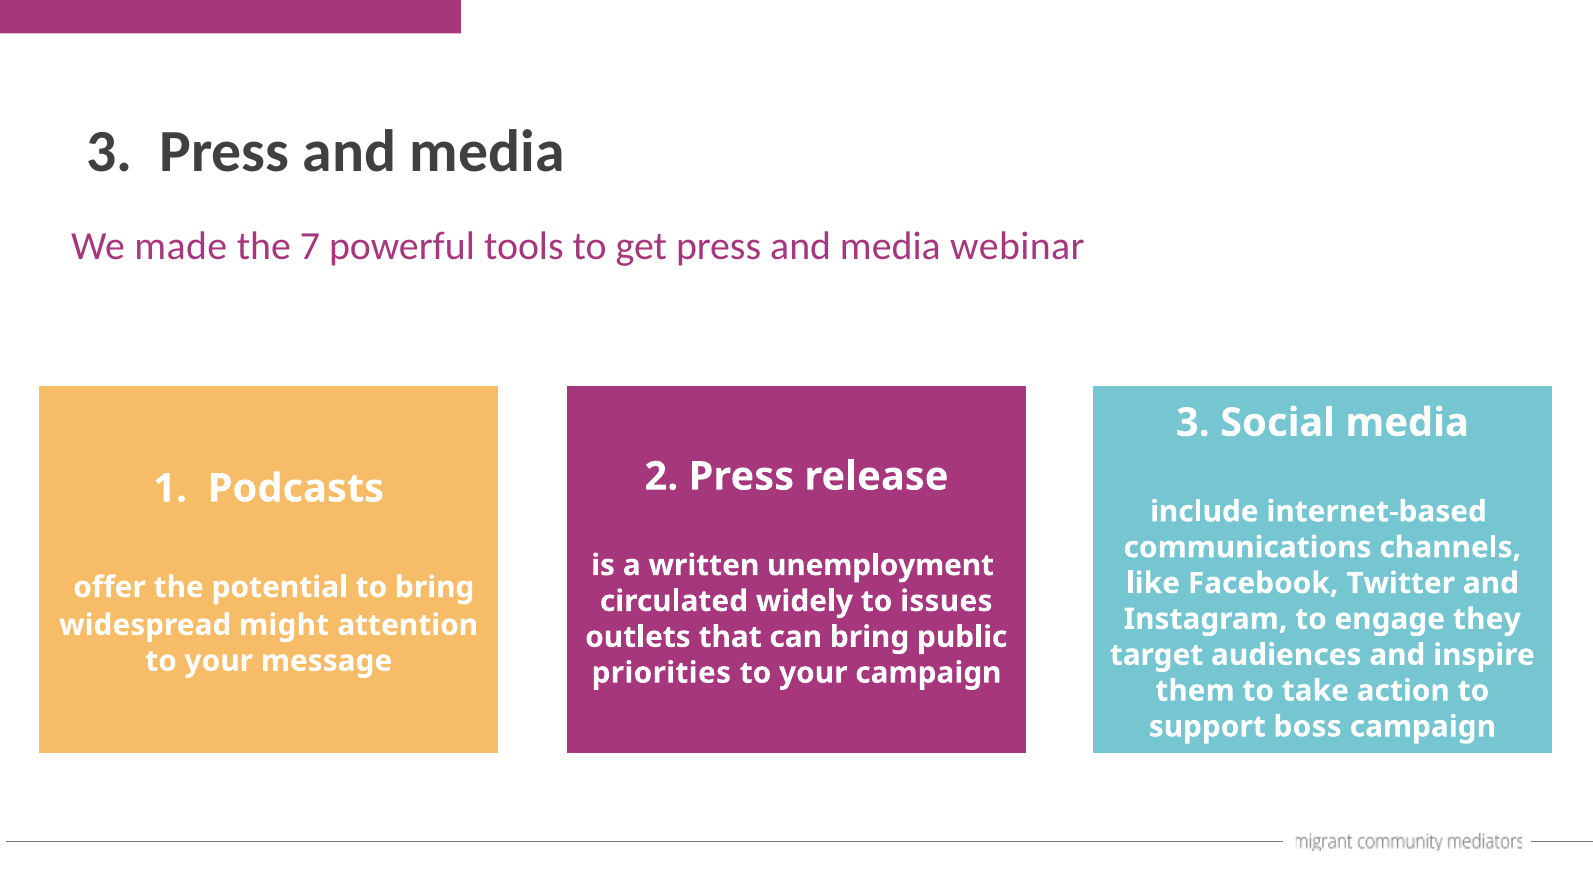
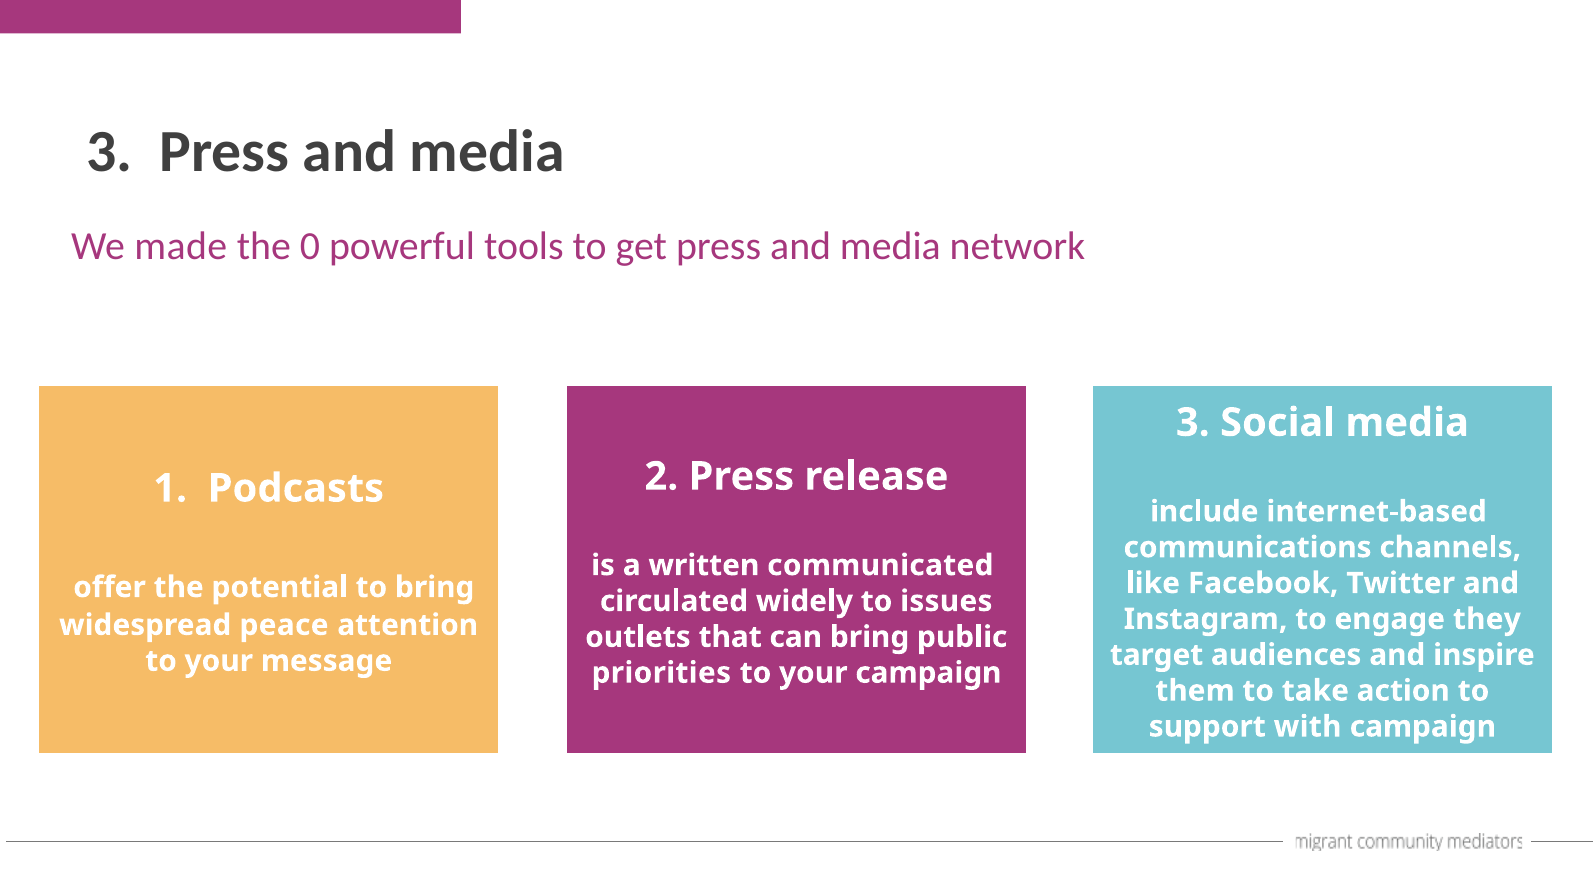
7: 7 -> 0 (310, 247)
webinar: webinar -> network (1017, 247)
unemployment: unemployment -> communicated (880, 565)
might: might -> peace (284, 625)
boss: boss -> with (1308, 727)
